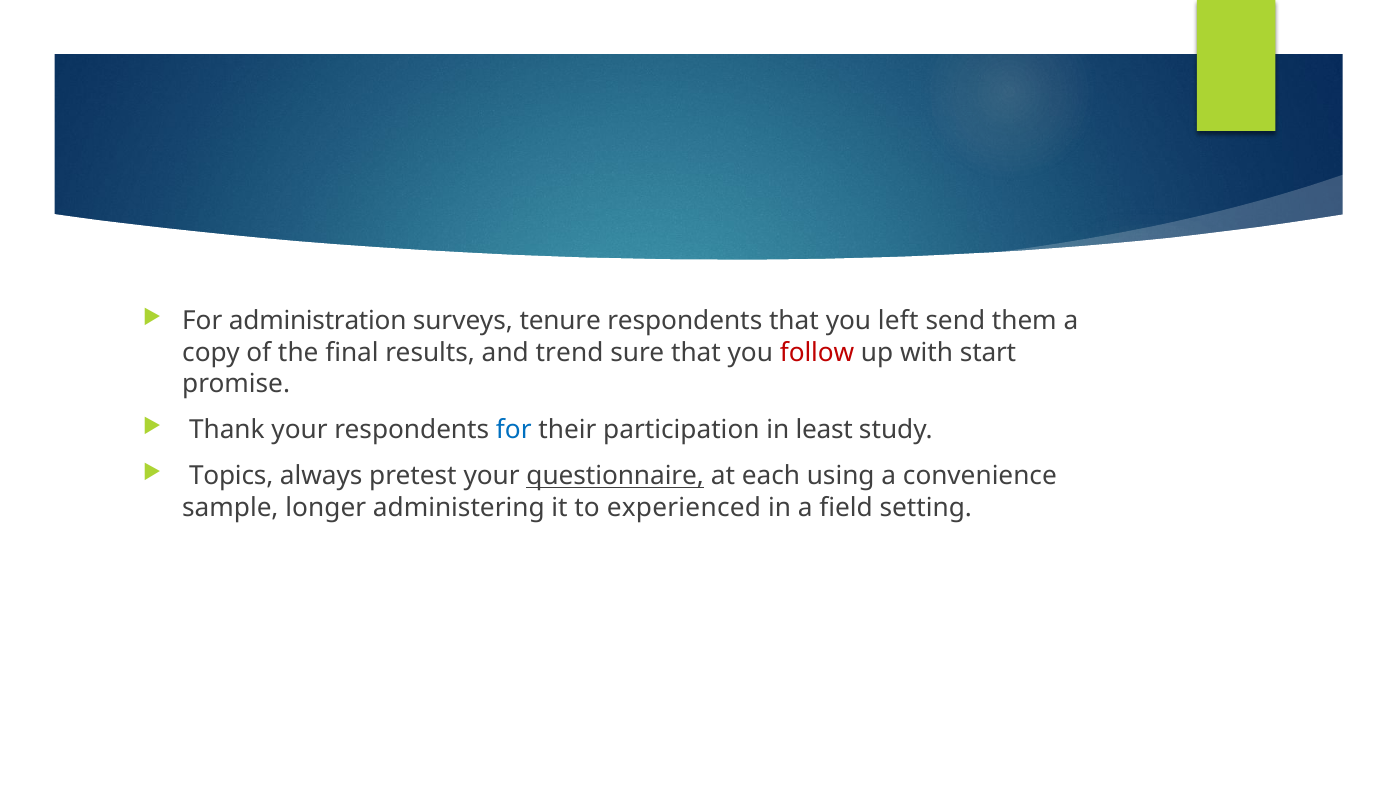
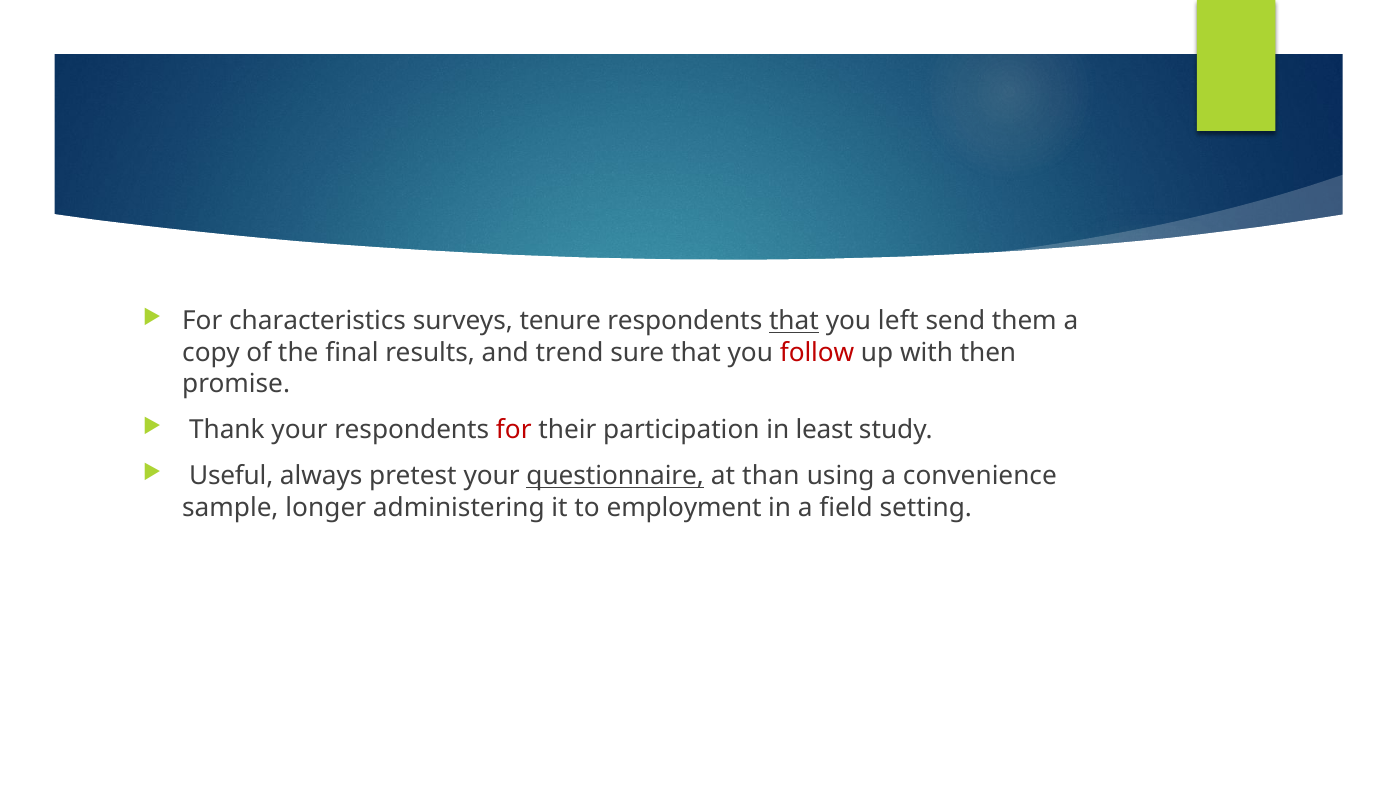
administration: administration -> characteristics (318, 321)
that underline: none -> present (794, 321)
start: start -> then (988, 353)
for colour: blue -> red (514, 430)
Topics: Topics -> Useful (231, 476)
each: each -> than (771, 476)
experienced: experienced -> employment (684, 508)
